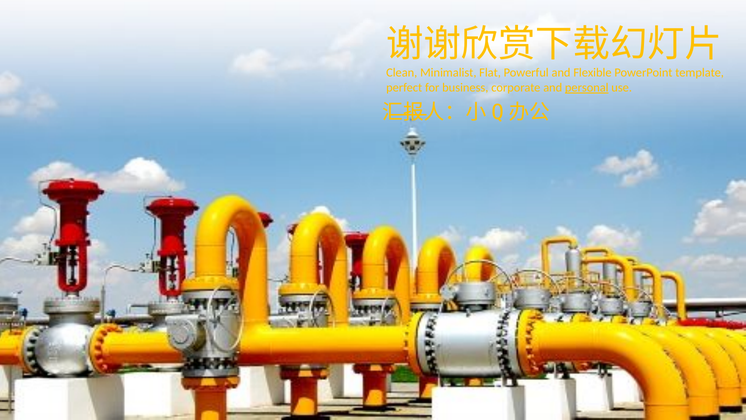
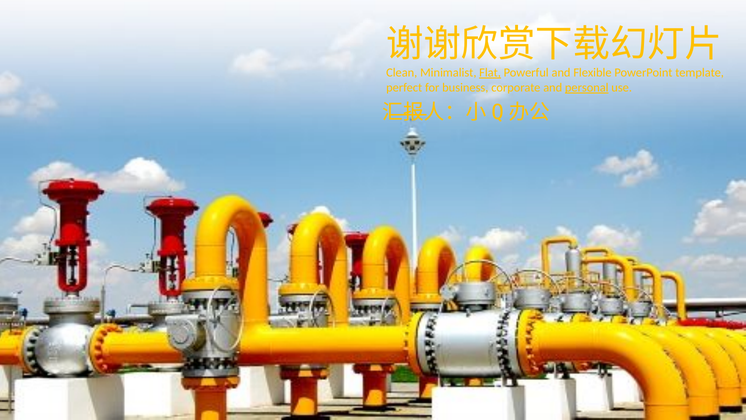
Flat underline: none -> present (490, 73)
